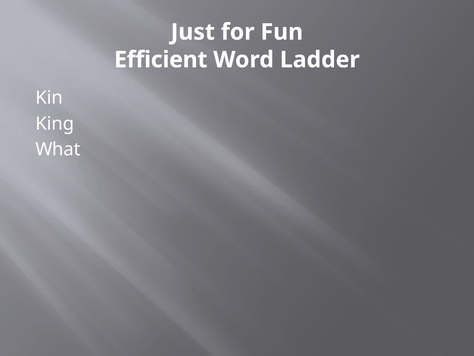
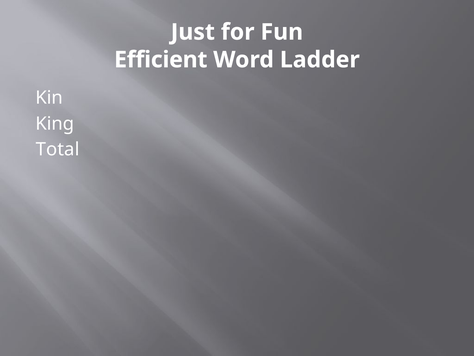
What: What -> Total (58, 149)
